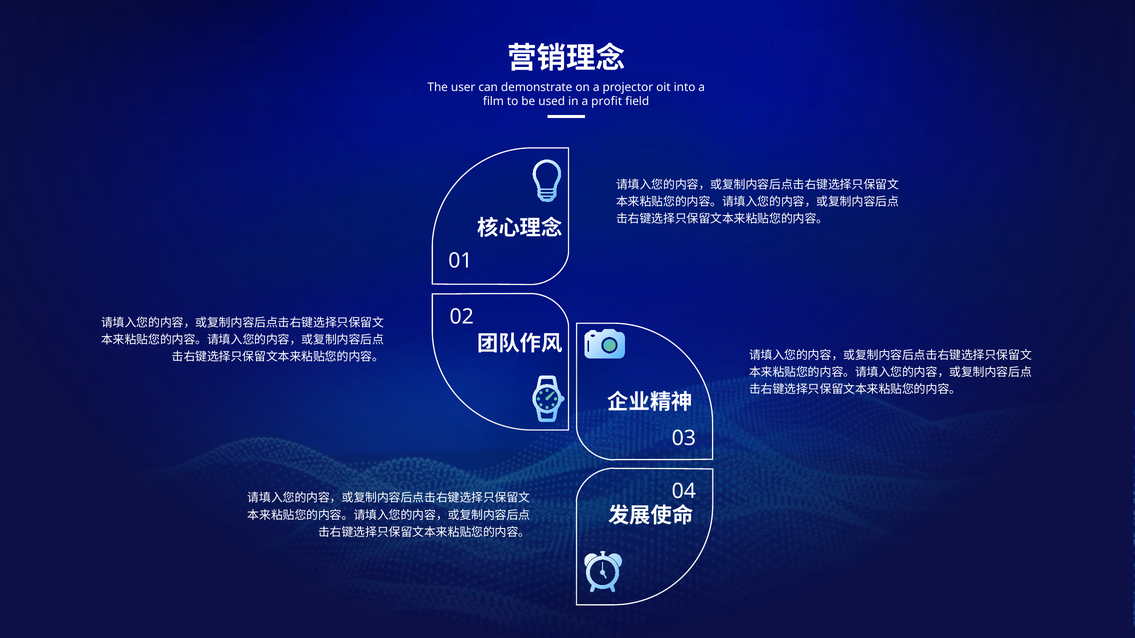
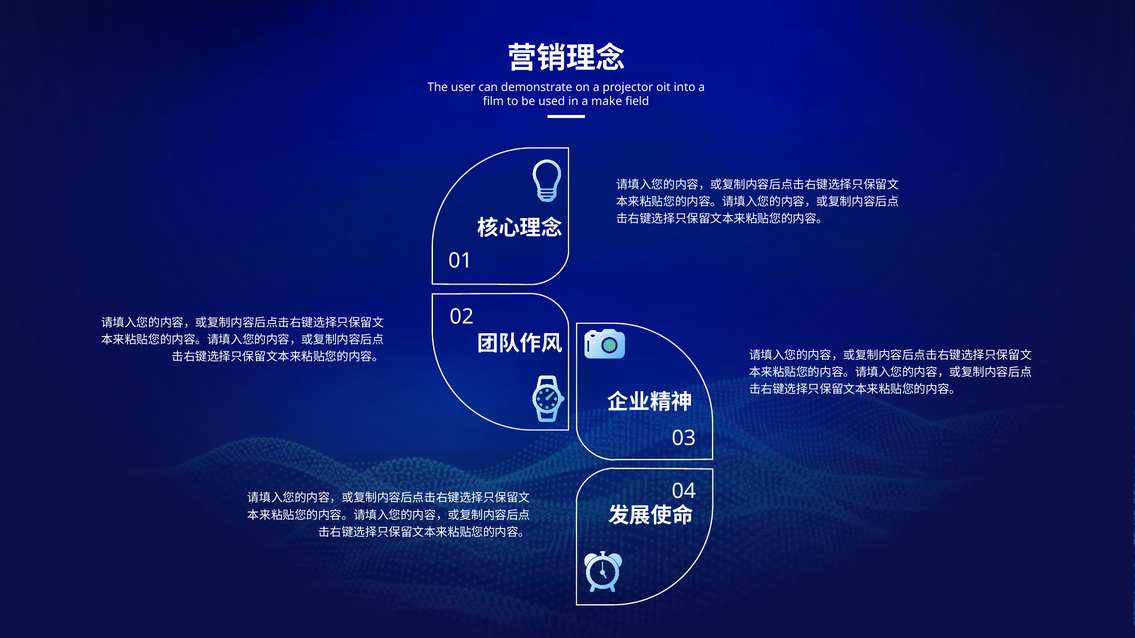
profit: profit -> make (607, 101)
